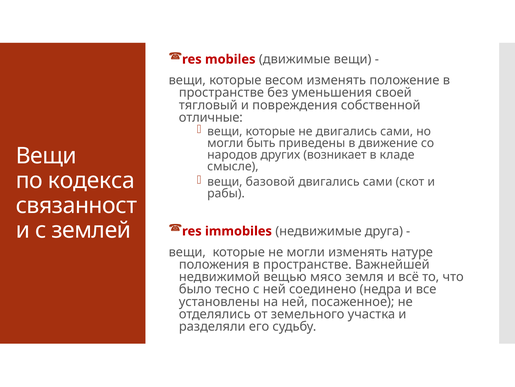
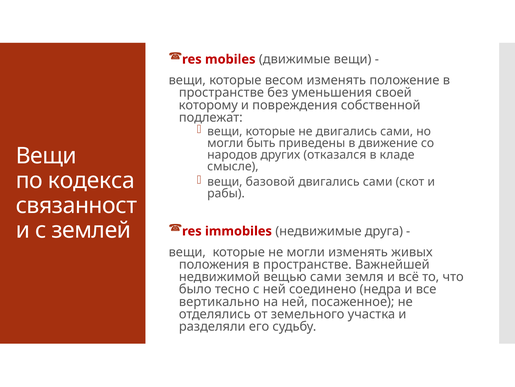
тягловый: тягловый -> которому (208, 105)
отличные: отличные -> подлежат (211, 117)
возникает: возникает -> отказался (335, 155)
натуре: натуре -> живых (412, 252)
вещью мясо: мясо -> сами (326, 276)
установлены: установлены -> вертикально (219, 301)
